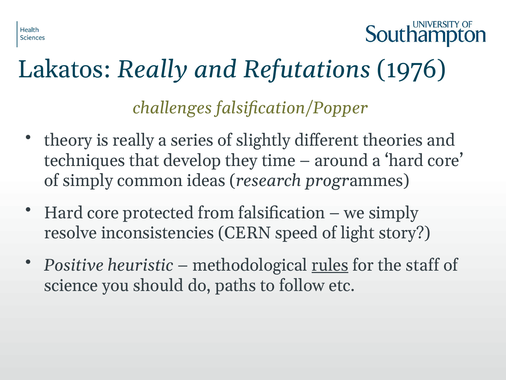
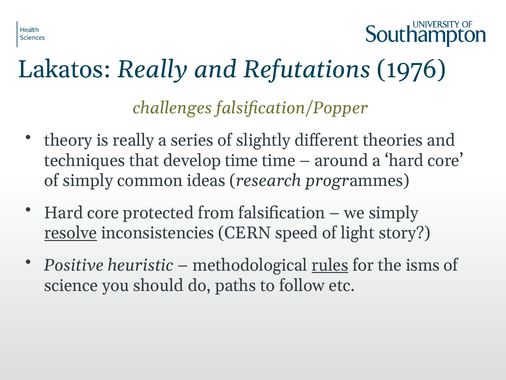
develop they: they -> time (242, 160)
resolve underline: none -> present (71, 233)
staff: staff -> isms (423, 265)
